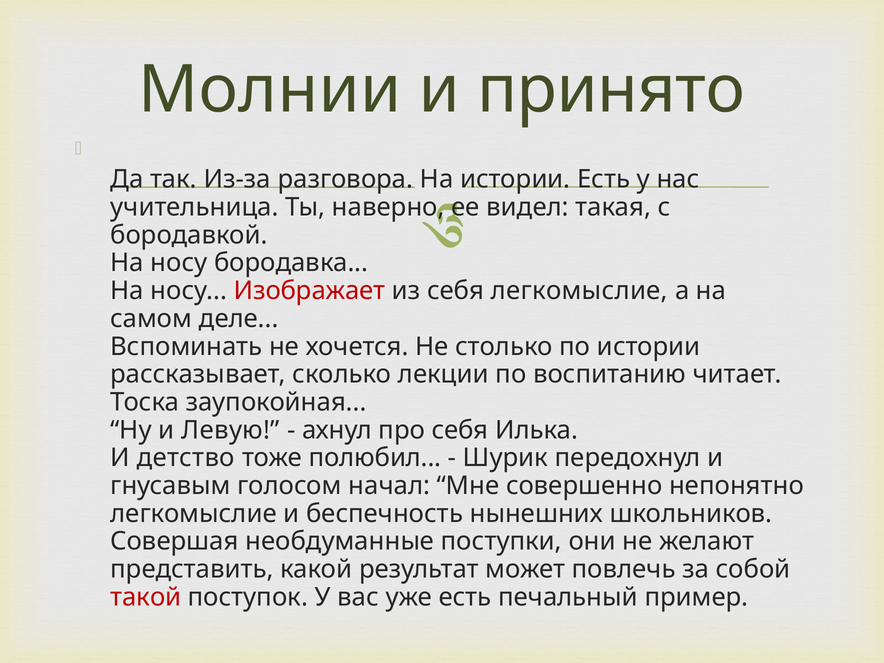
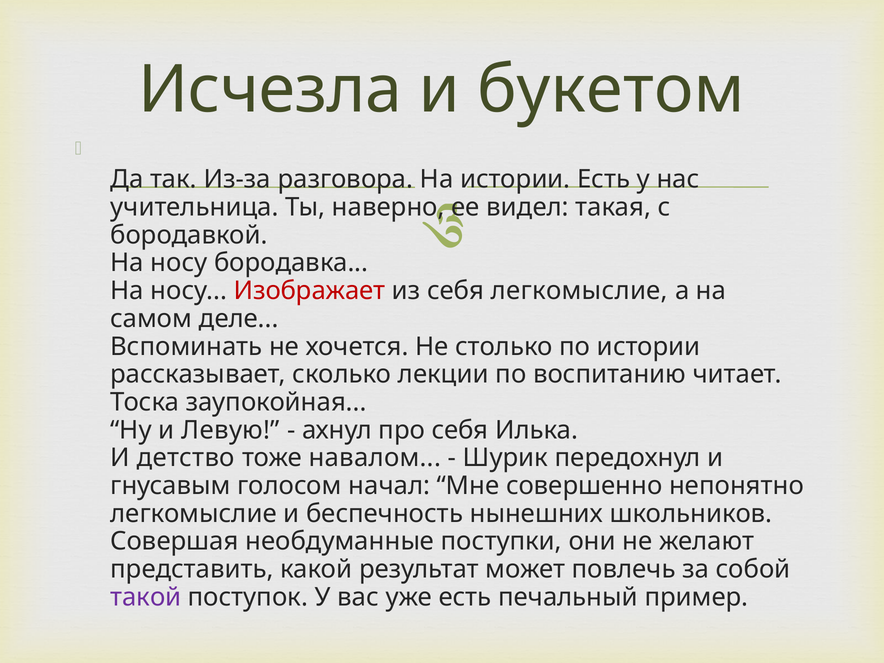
Молнии: Молнии -> Исчезла (270, 90)
принято: принято -> букетом (611, 90)
полюбил: полюбил -> навалом (375, 458)
такой colour: red -> purple (146, 597)
